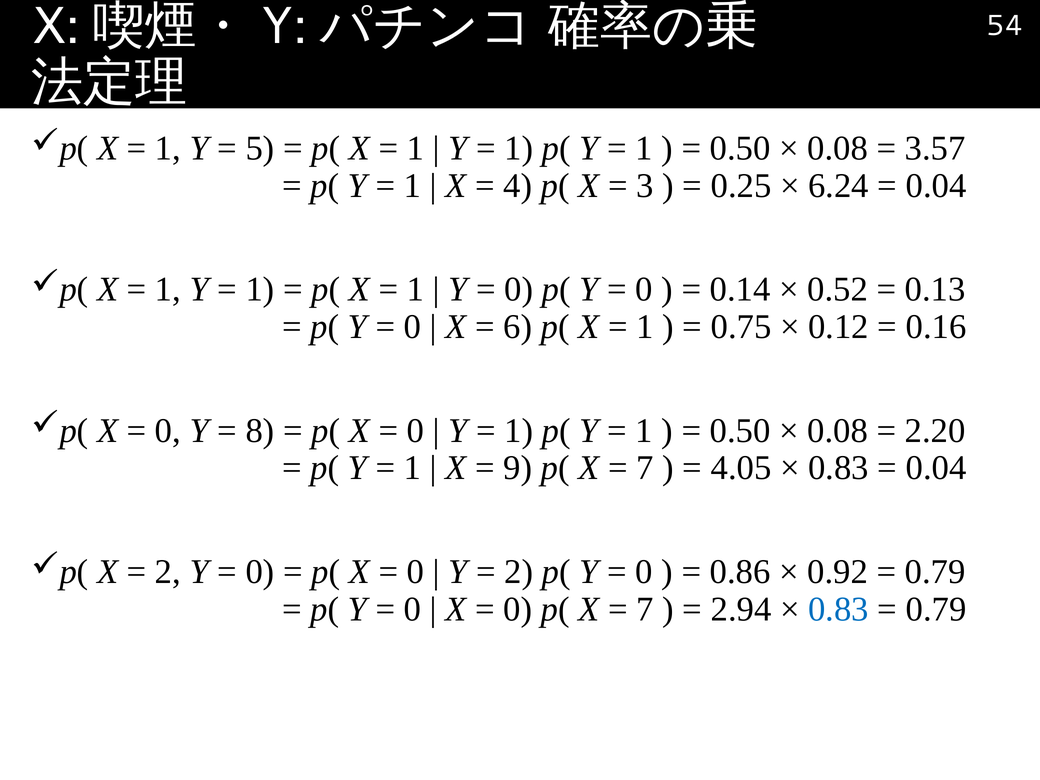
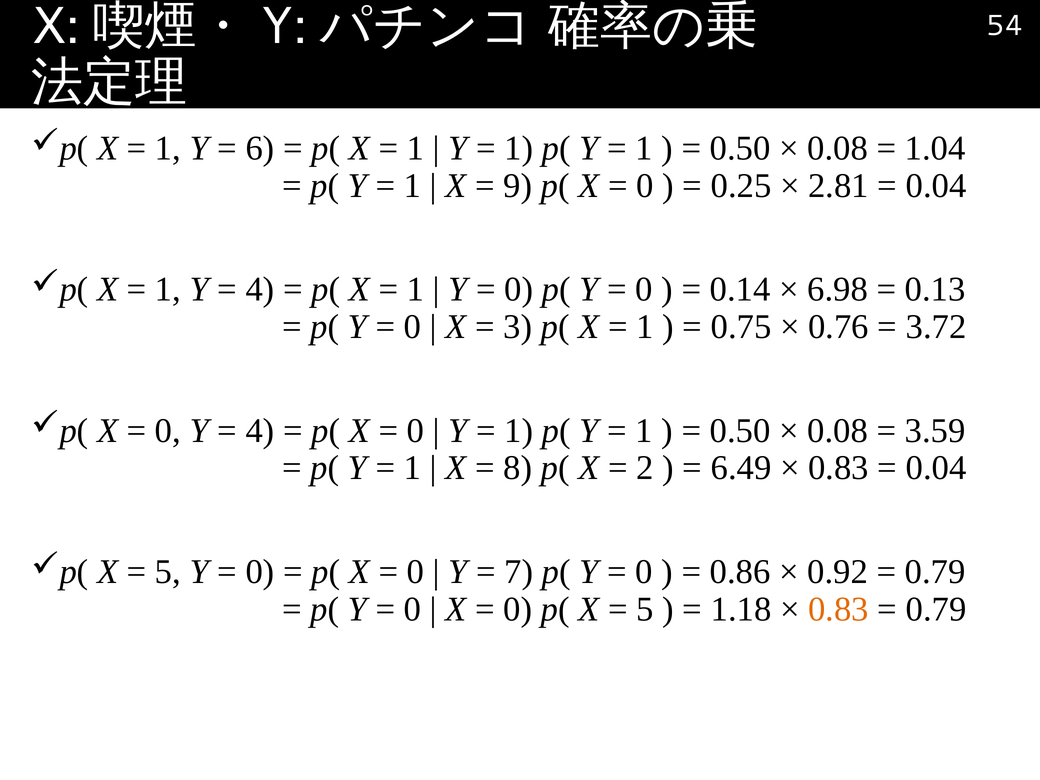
5: 5 -> 6 (260, 148)
3.57: 3.57 -> 1.04 (935, 148)
4: 4 -> 9 (518, 186)
3: 3 -> 0 (645, 186)
6.24: 6.24 -> 2.81 (838, 186)
1: 1 -> 4 (260, 289)
0.52: 0.52 -> 6.98 (838, 289)
6: 6 -> 3 (518, 327)
0.12: 0.12 -> 0.76 (838, 327)
0.16: 0.16 -> 3.72 (936, 327)
8: 8 -> 4 (260, 431)
2.20: 2.20 -> 3.59 (935, 431)
9: 9 -> 8 (518, 468)
7: 7 -> 2 (645, 468)
4.05: 4.05 -> 6.49 (741, 468)
2: 2 -> 5 (168, 572)
2: 2 -> 7 (519, 572)
7: 7 -> 5 (645, 609)
2.94: 2.94 -> 1.18 (741, 609)
0.83 colour: blue -> orange (838, 609)
